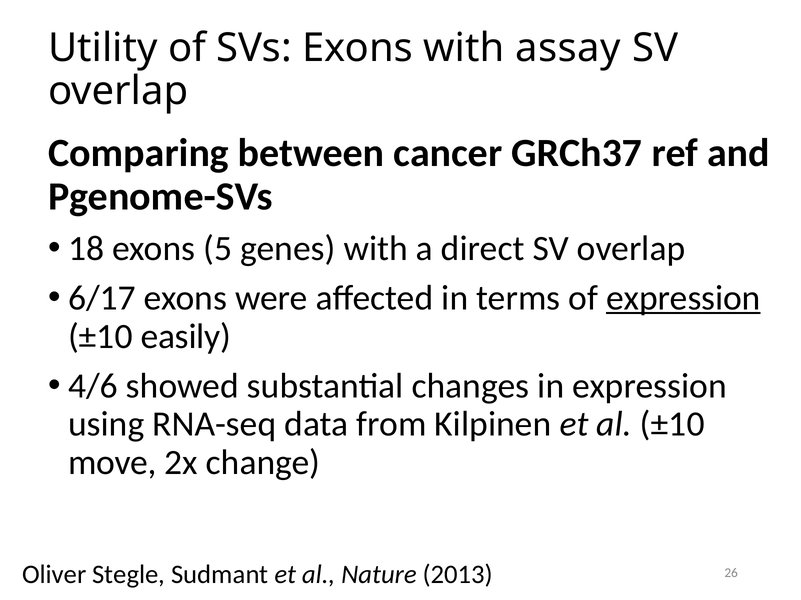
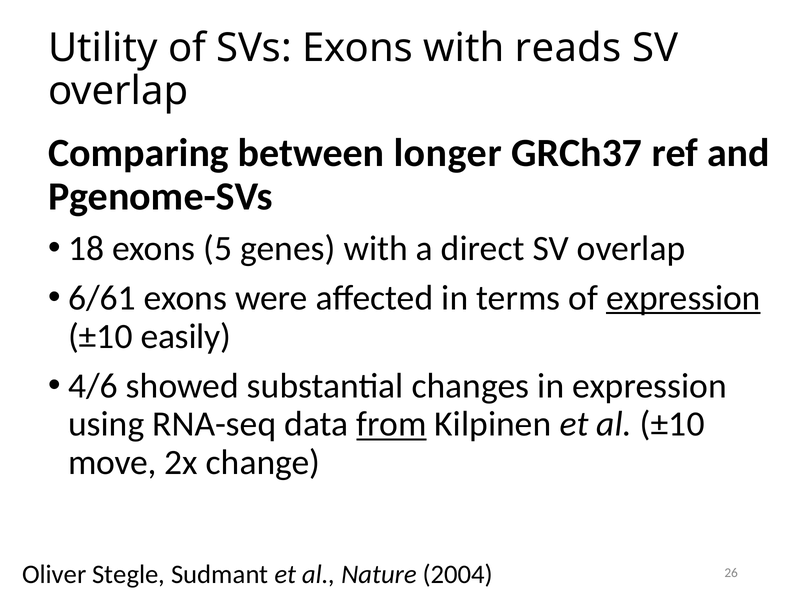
assay: assay -> reads (568, 48)
cancer: cancer -> longer (448, 153)
6/17: 6/17 -> 6/61 (102, 298)
from underline: none -> present (391, 425)
2013: 2013 -> 2004 (458, 575)
